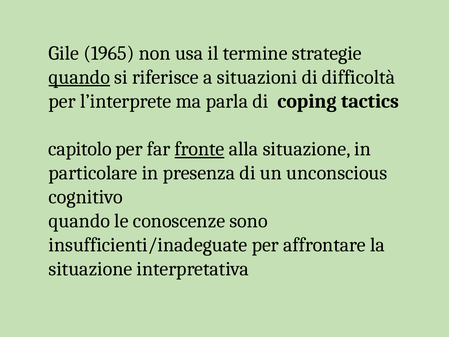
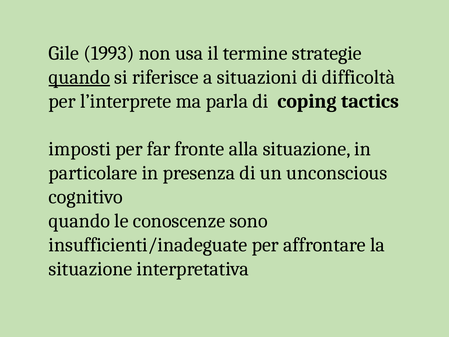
1965: 1965 -> 1993 (109, 53)
capitolo: capitolo -> imposti (80, 149)
fronte underline: present -> none (200, 149)
